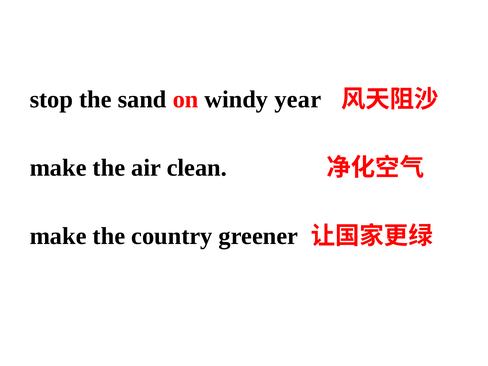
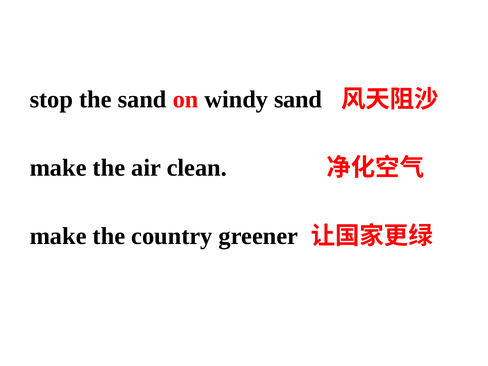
windy year: year -> sand (298, 99)
